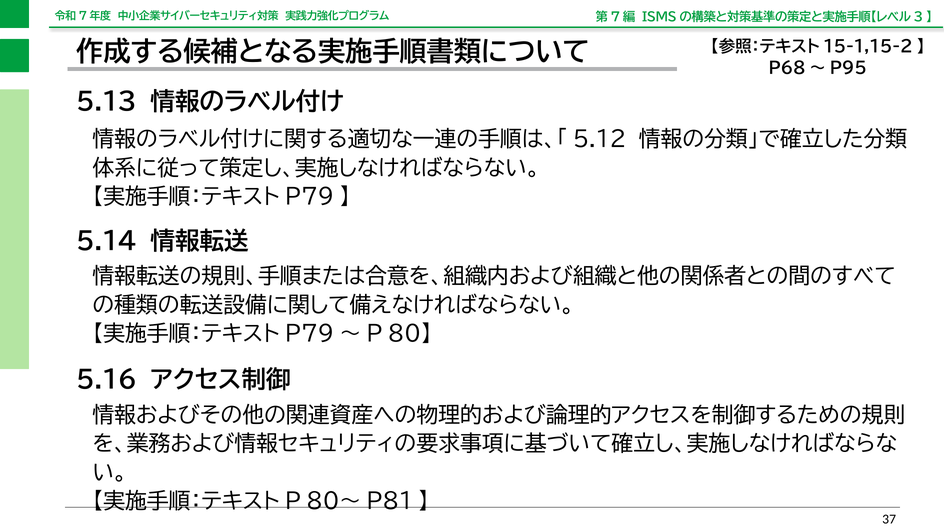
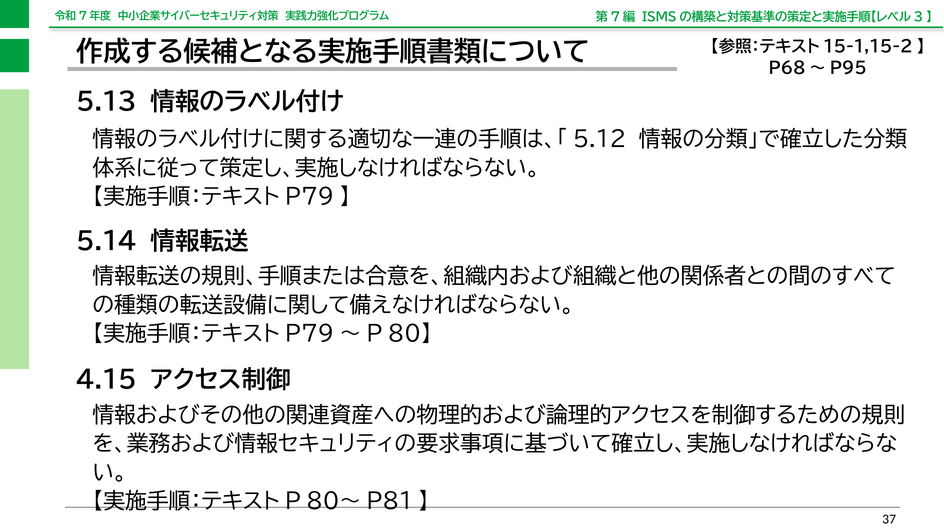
5.16: 5.16 -> 4.15 (107, 380)
